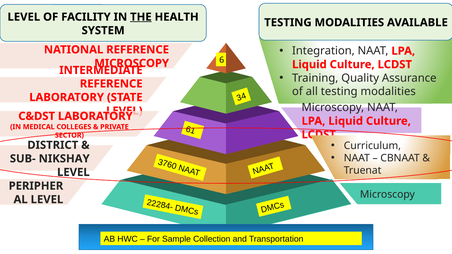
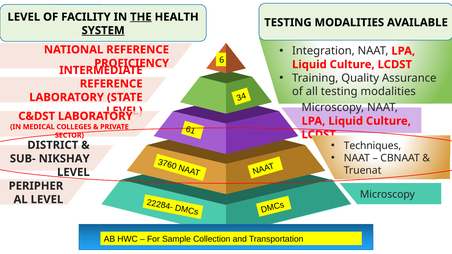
SYSTEM underline: none -> present (103, 31)
MICROSCOPY: MICROSCOPY -> PROFICIENCY (132, 63)
Curriculum: Curriculum -> Techniques (372, 146)
